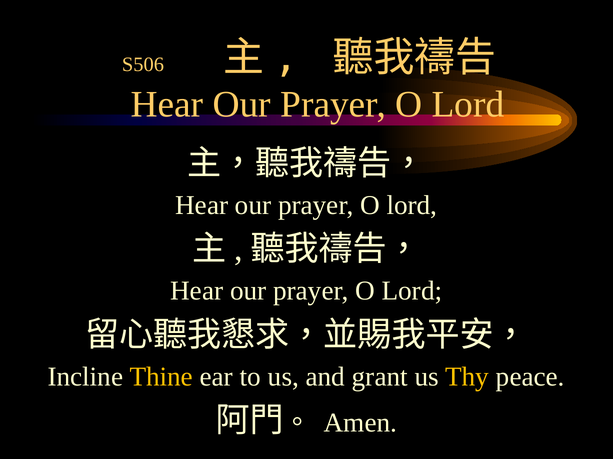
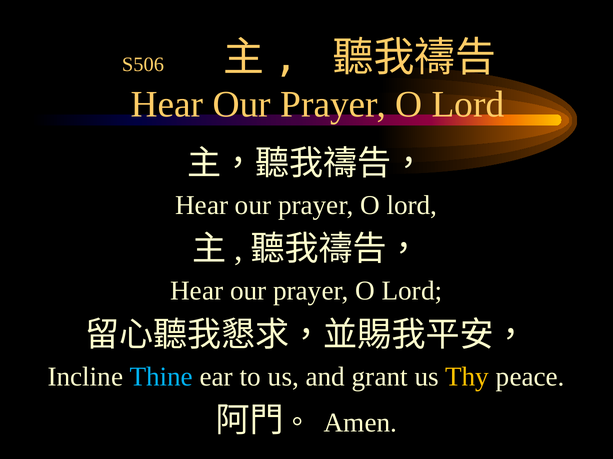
Thine colour: yellow -> light blue (161, 377)
